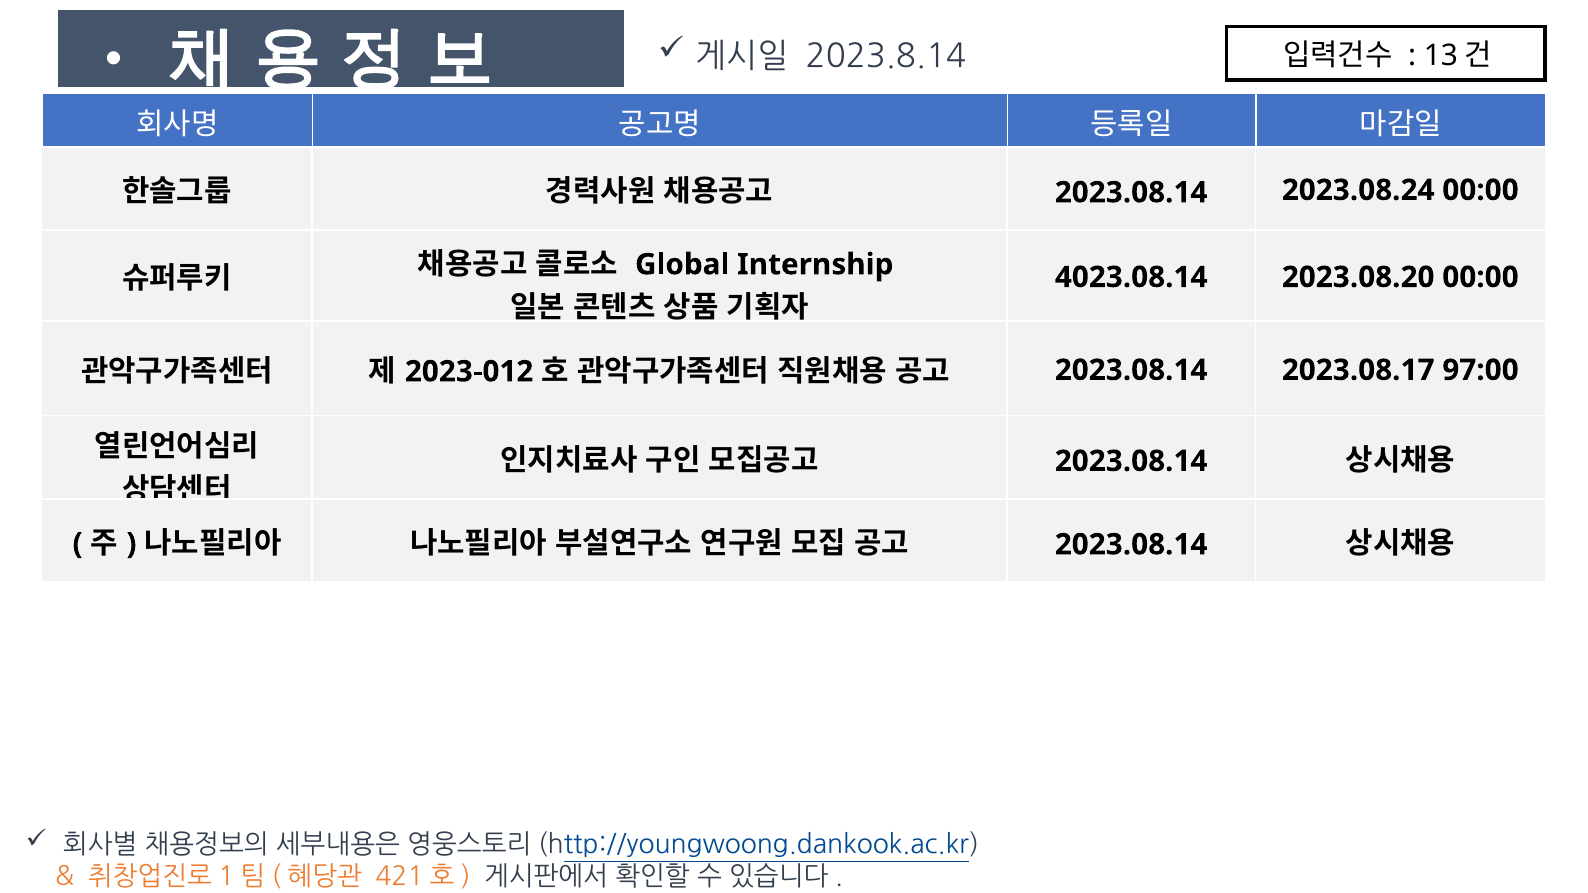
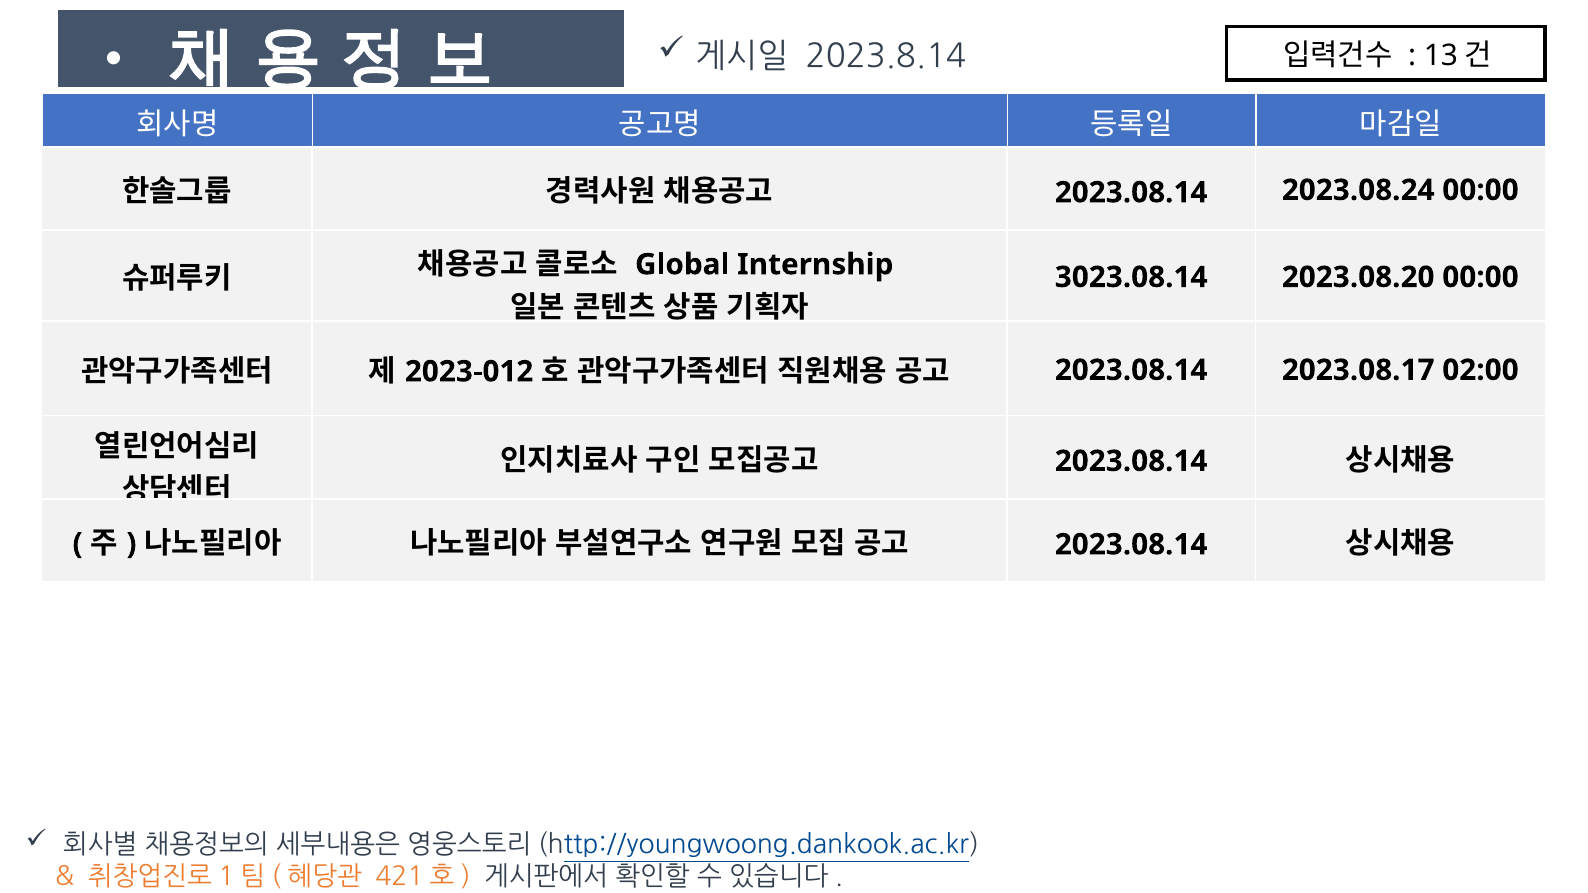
4023.08.14: 4023.08.14 -> 3023.08.14 (1131, 277)
97:00: 97:00 -> 02:00 (1480, 370)
